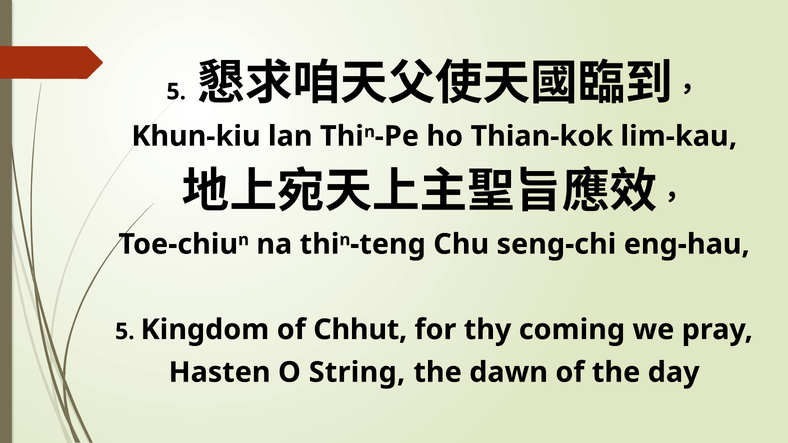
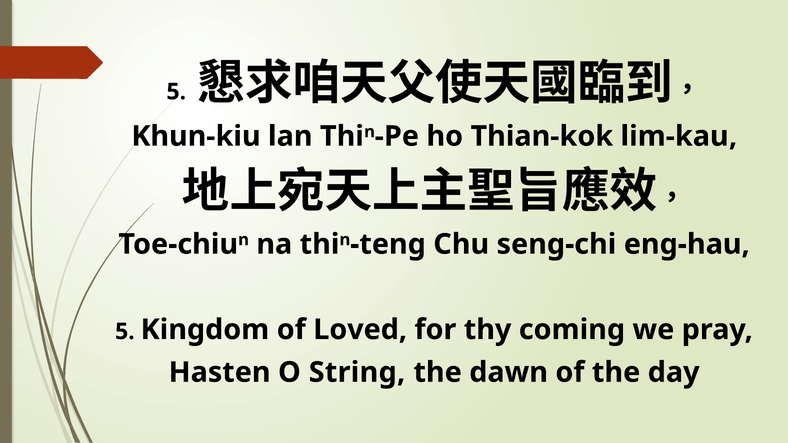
Chhut: Chhut -> Loved (360, 330)
